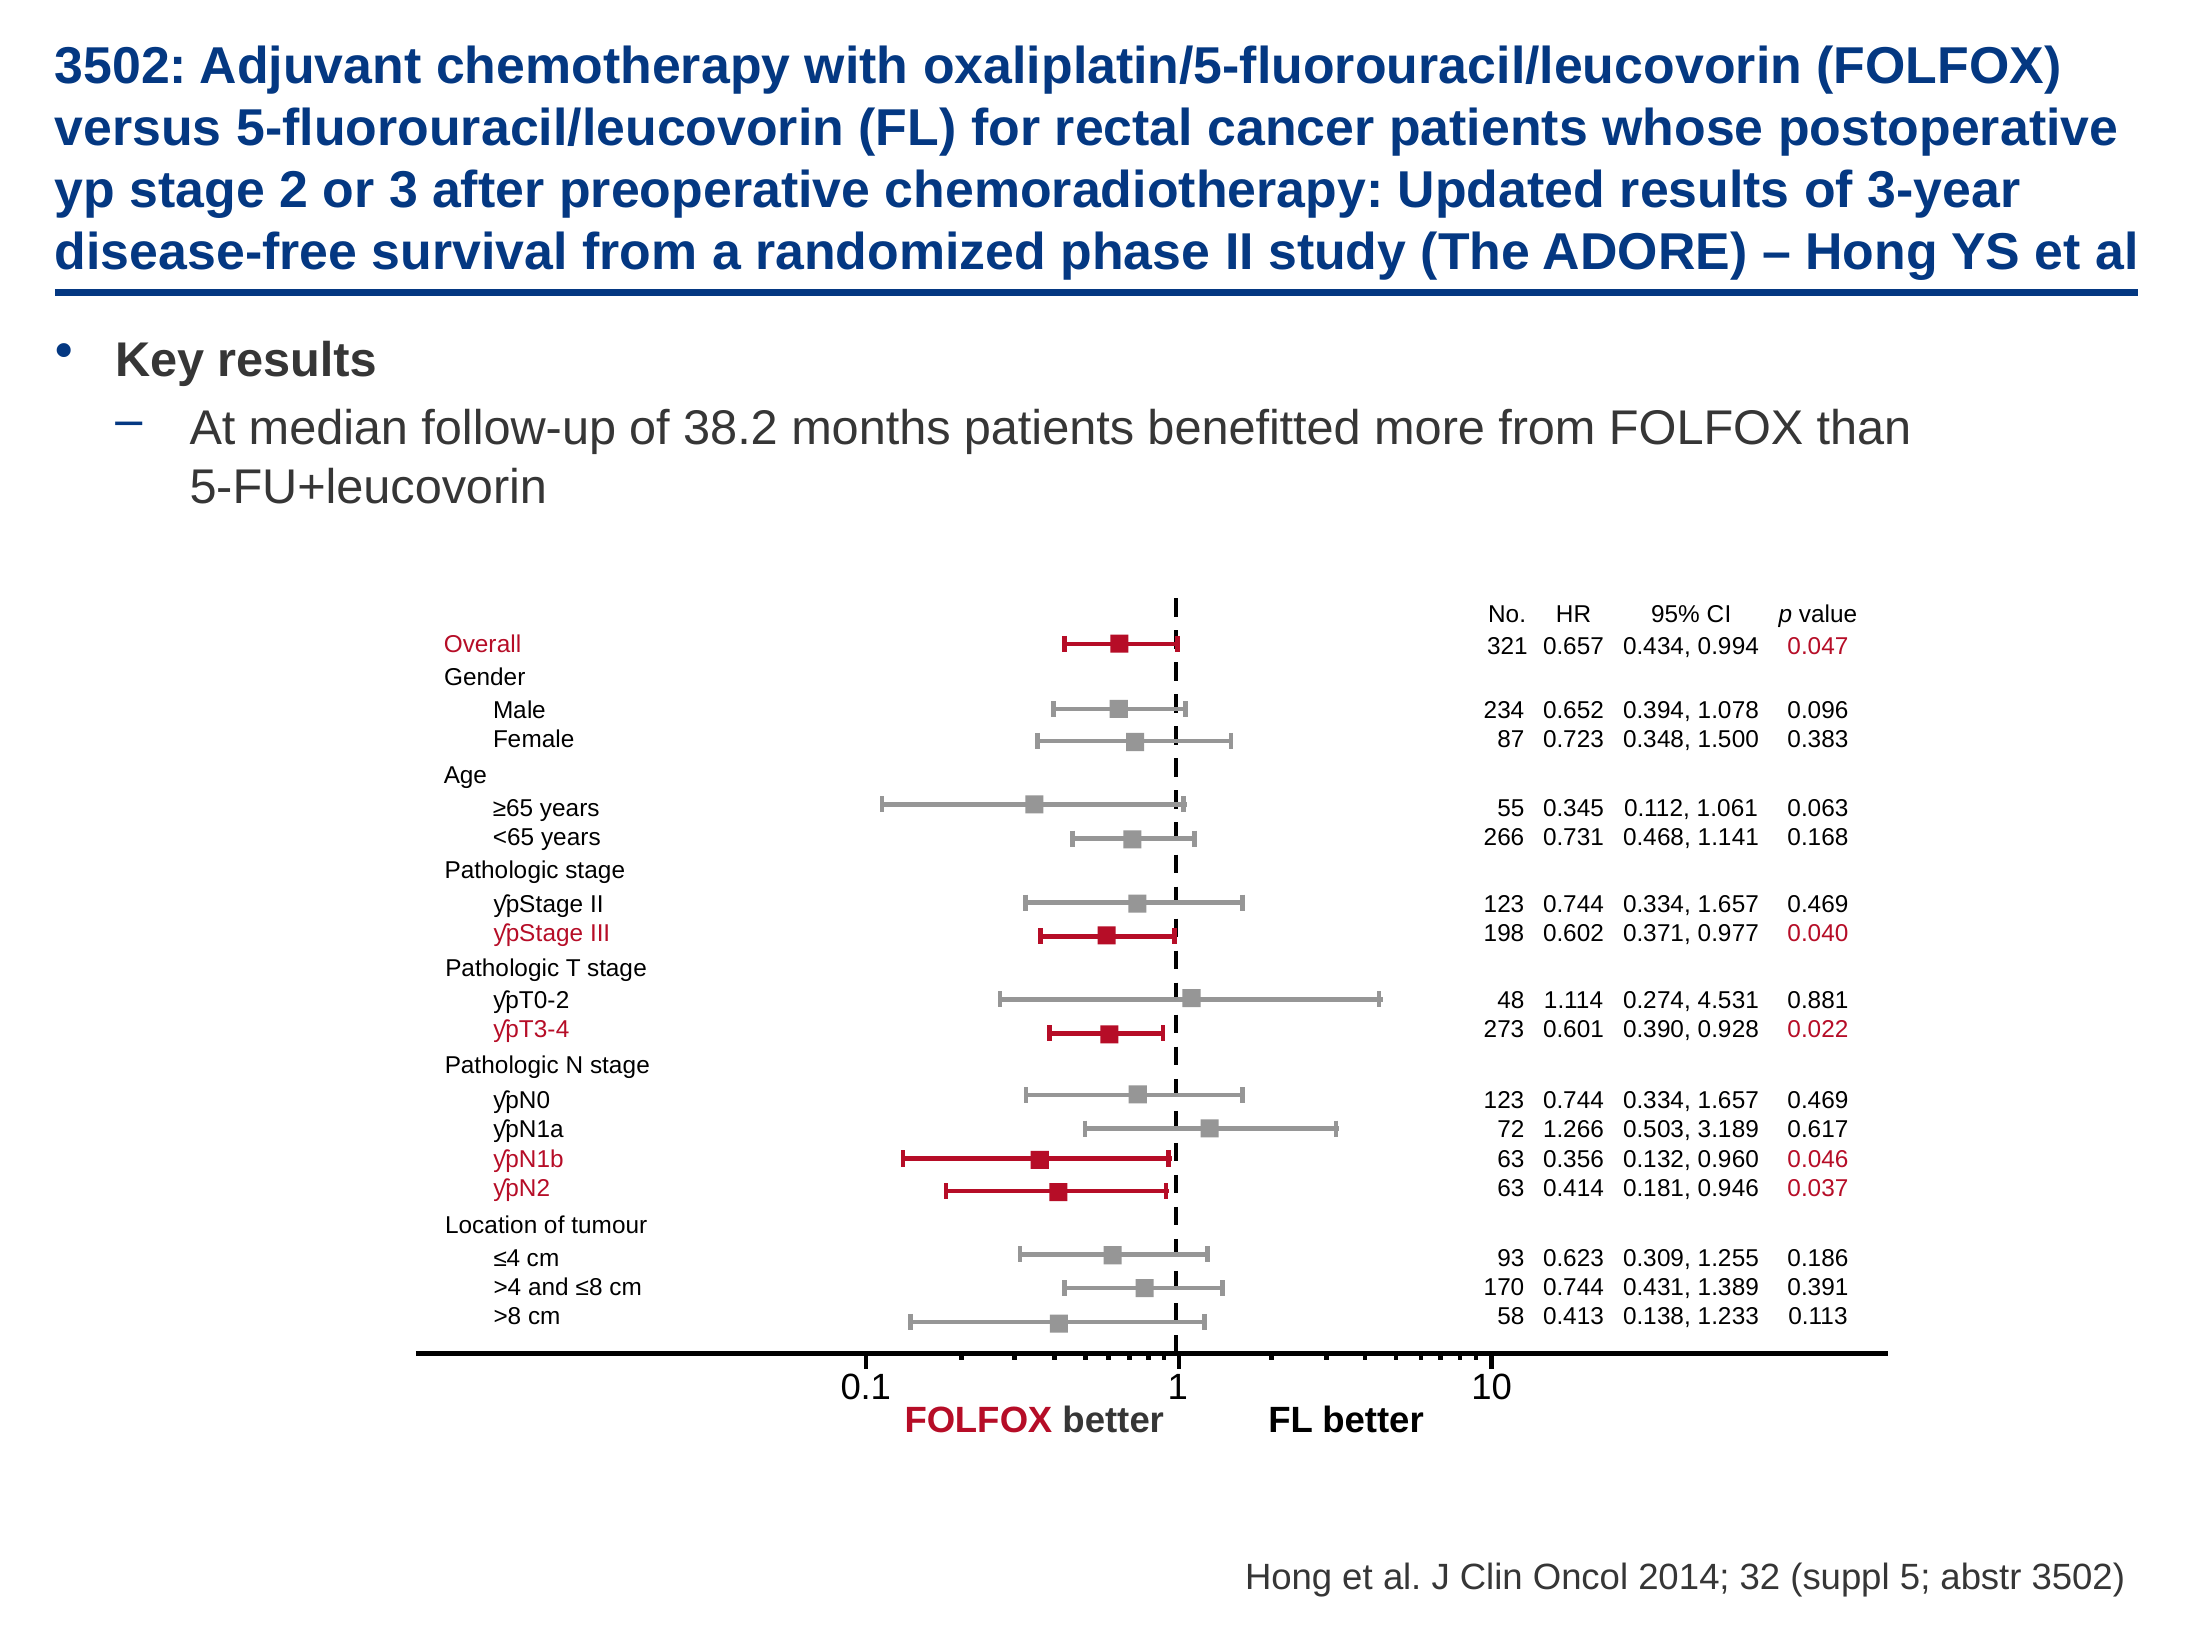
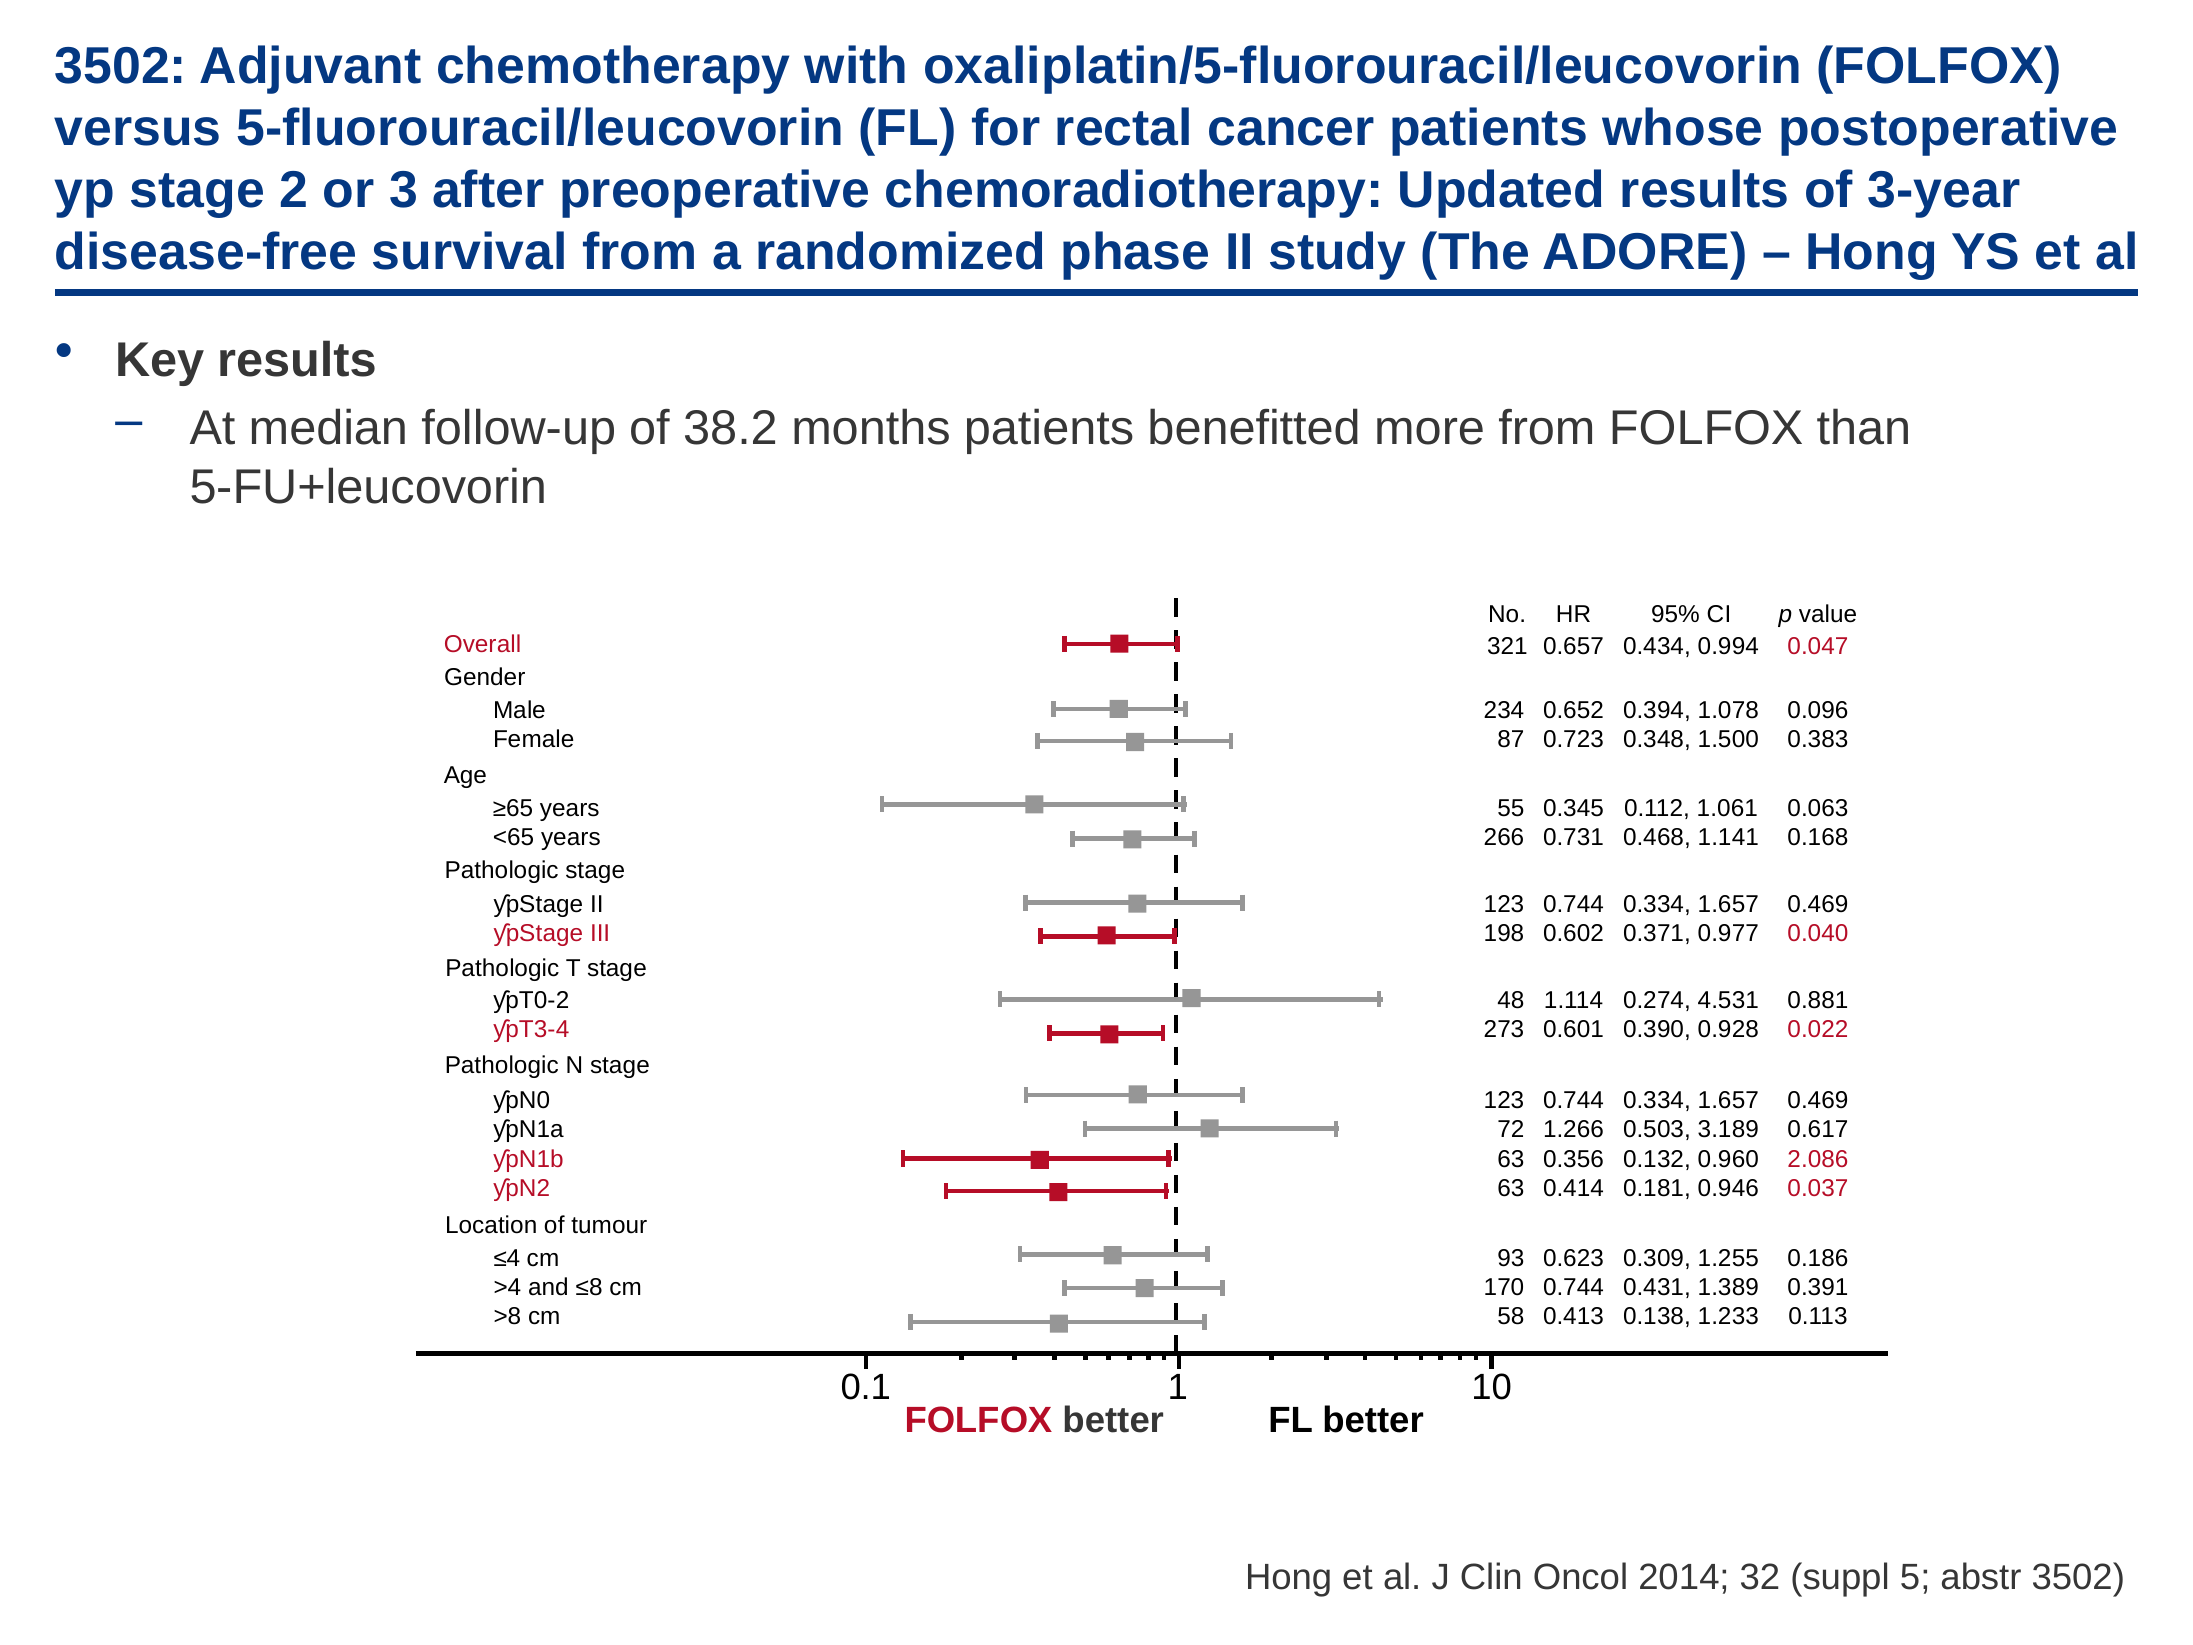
0.046: 0.046 -> 2.086 (1818, 1159)
